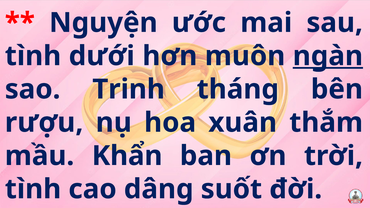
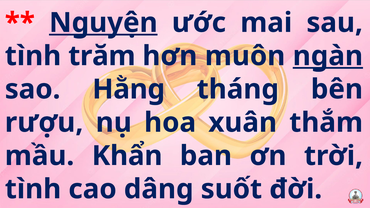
Nguyện underline: none -> present (103, 23)
dưới: dưới -> trăm (102, 56)
Trinh: Trinh -> Hằng (129, 89)
